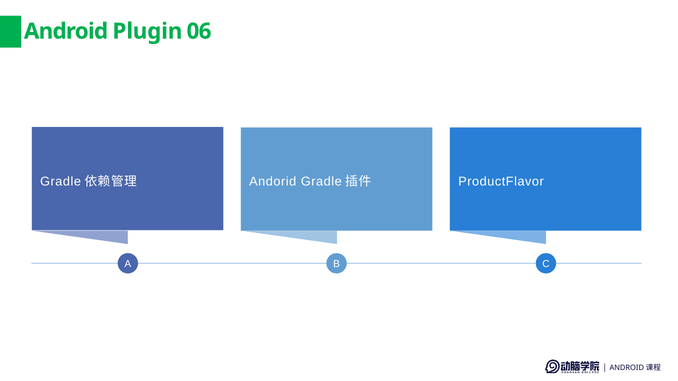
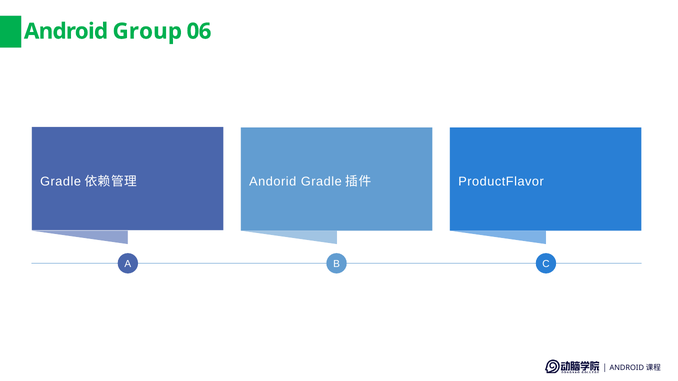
Plugin: Plugin -> Group (147, 31)
